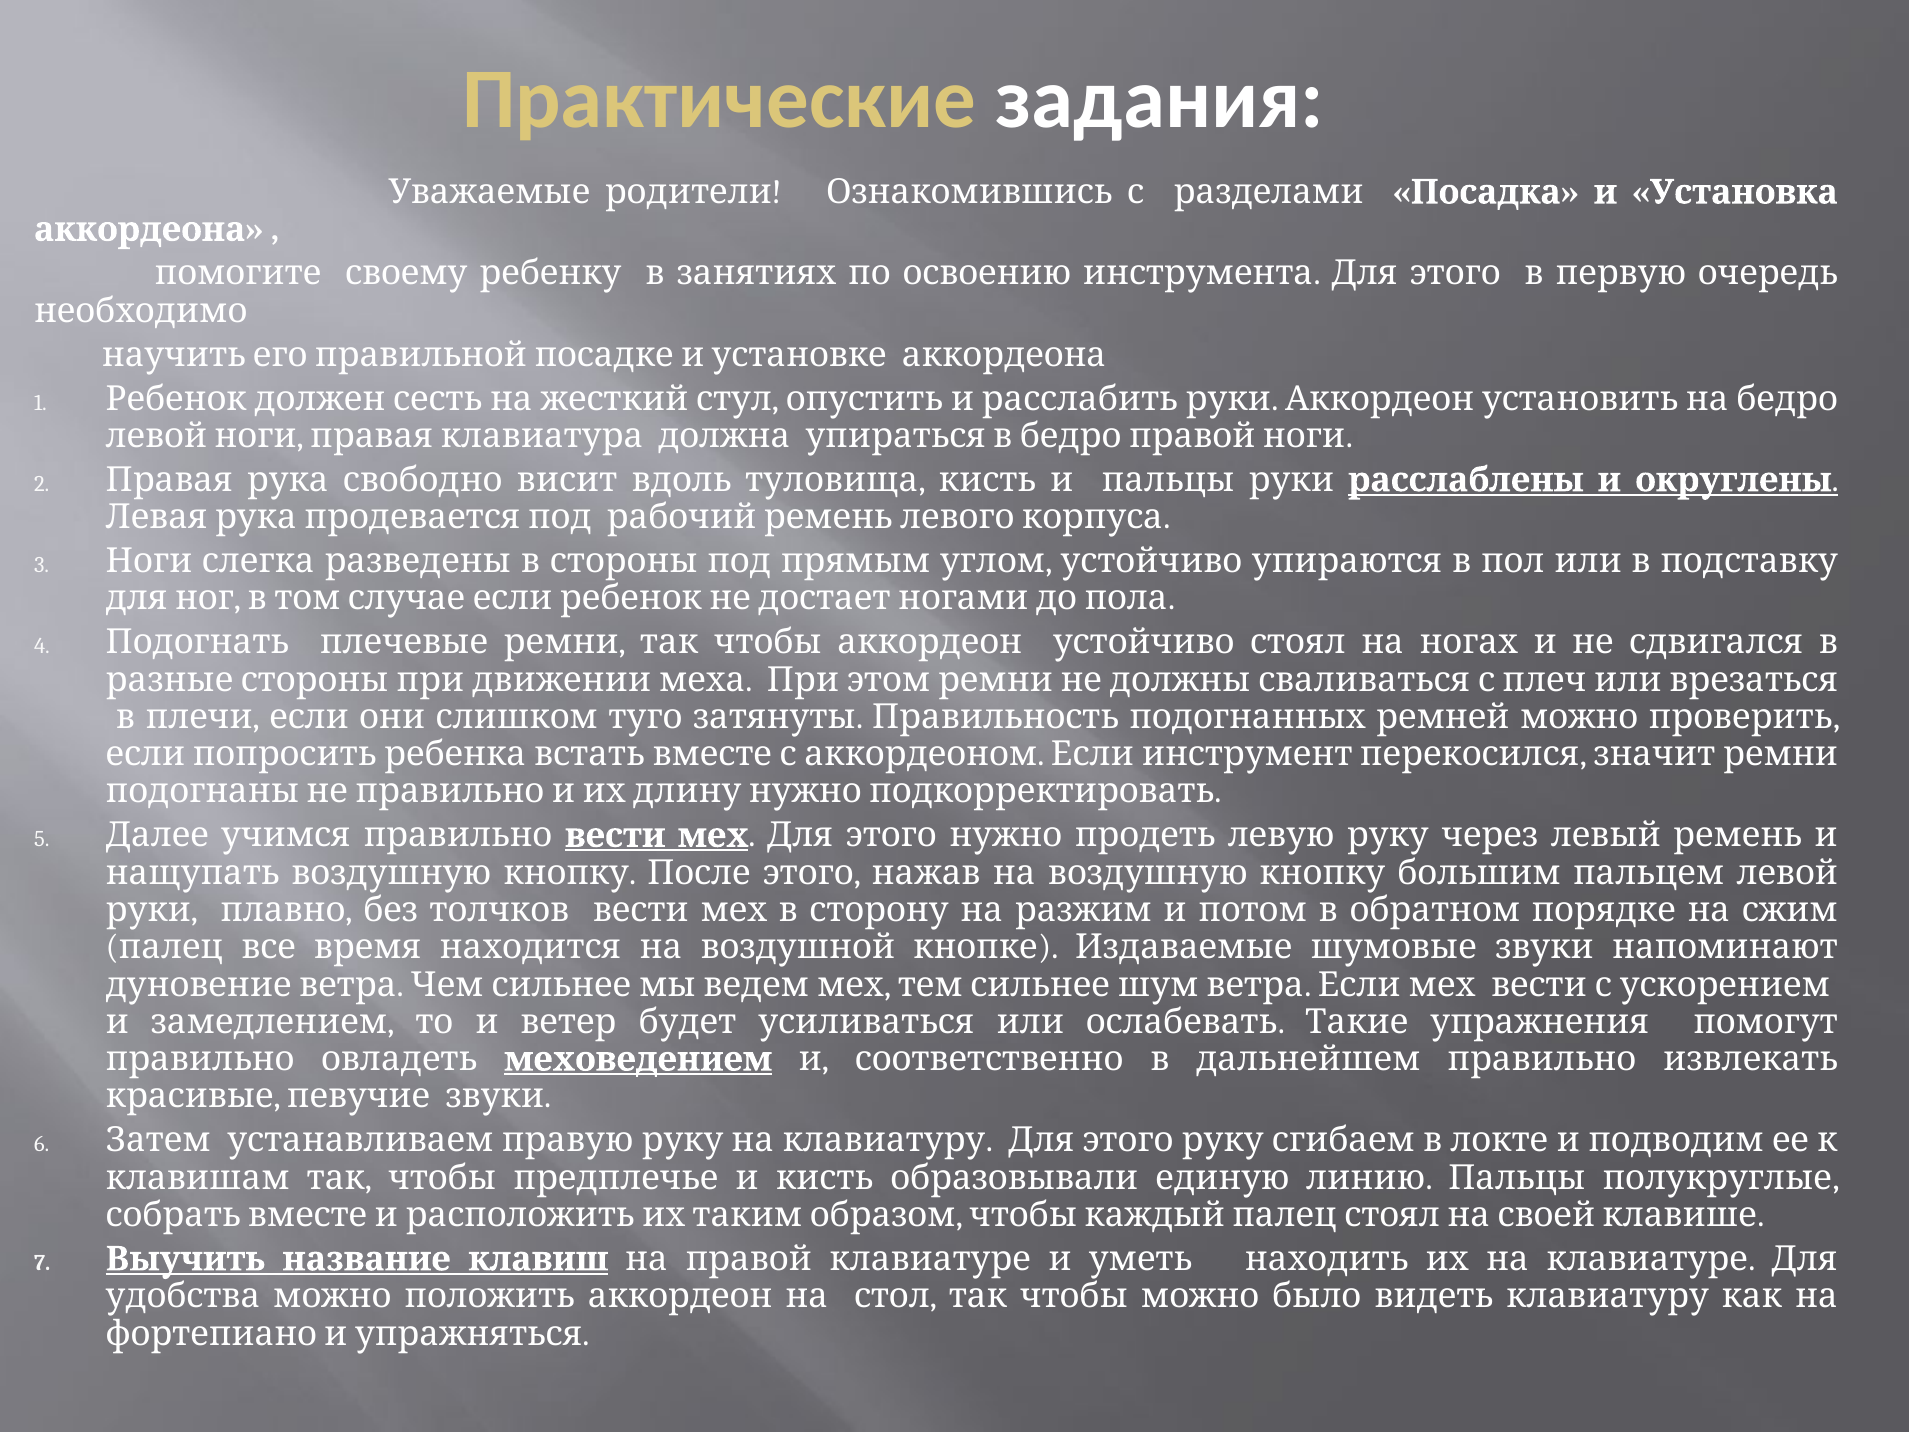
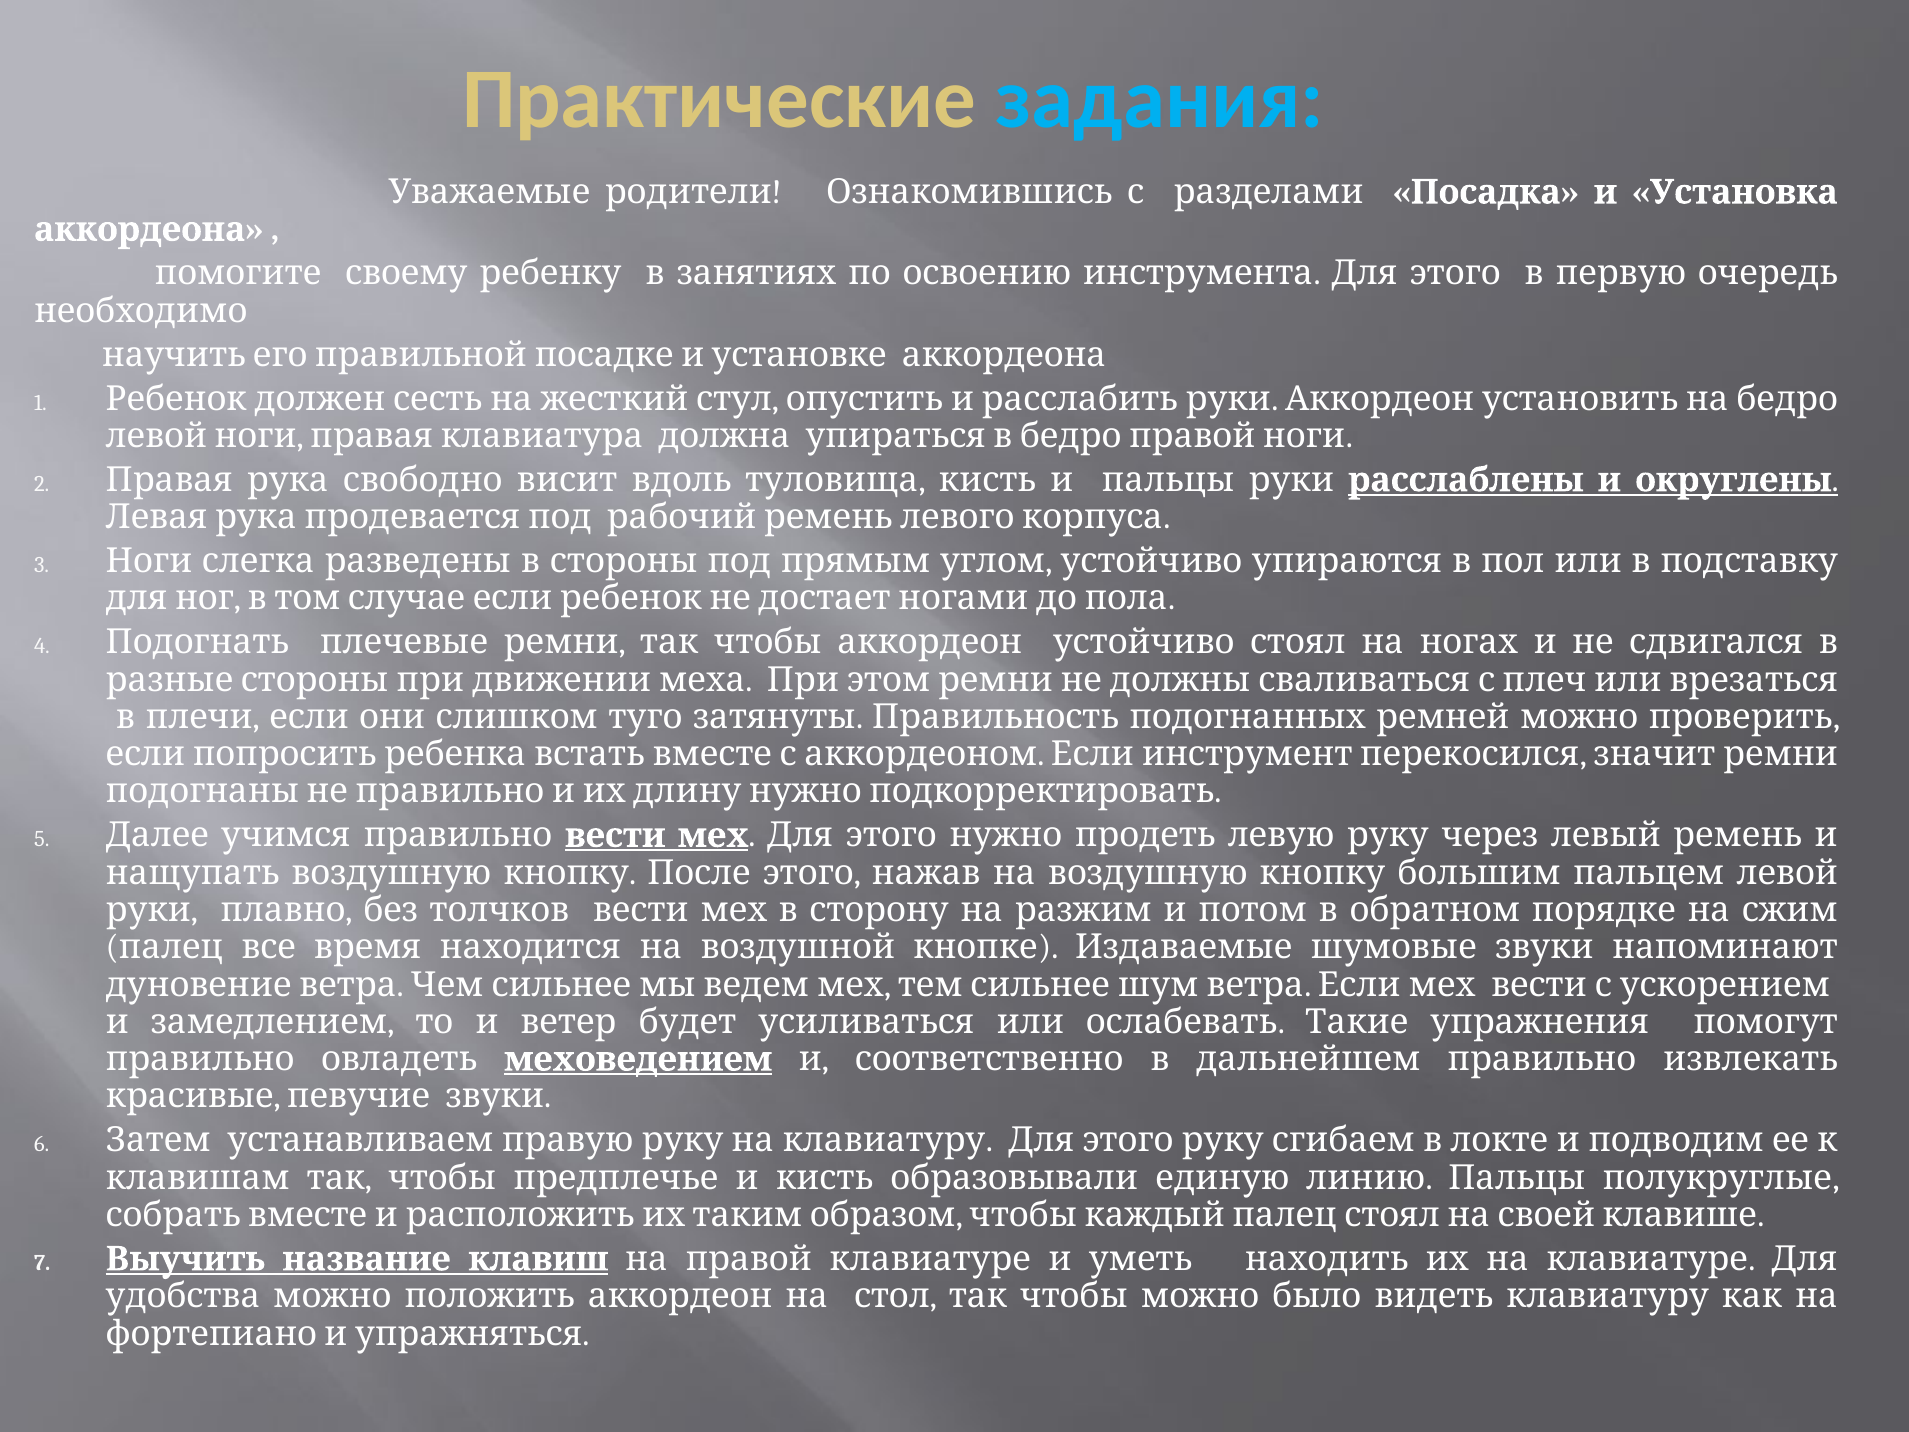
задания colour: white -> light blue (1160, 100)
